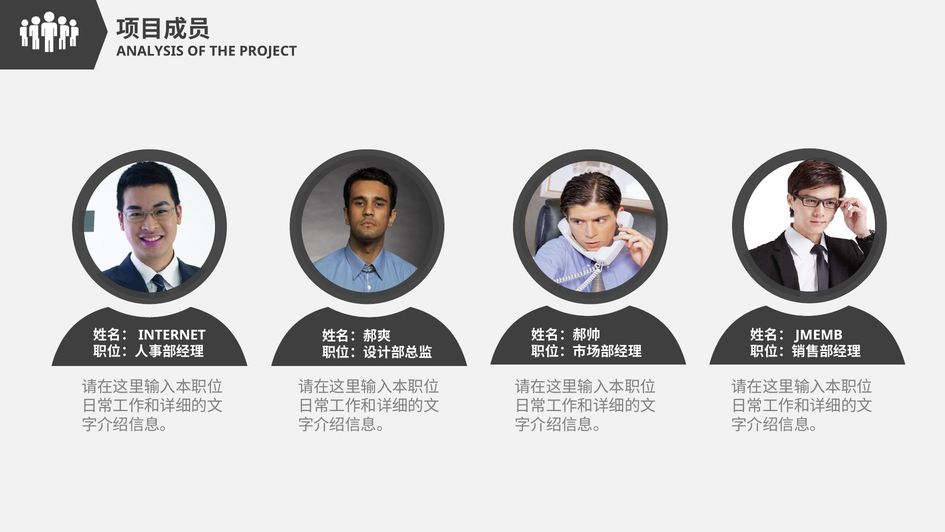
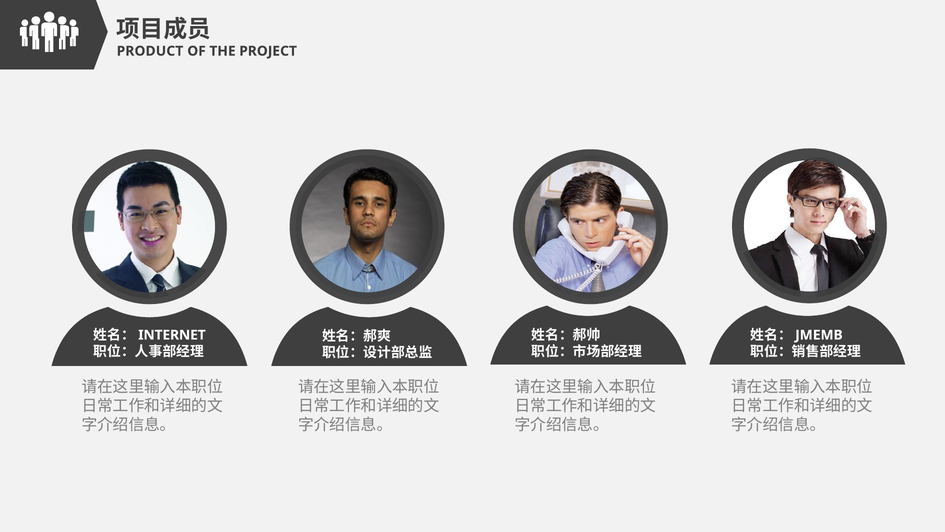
ANALYSIS: ANALYSIS -> PRODUCT (150, 51)
